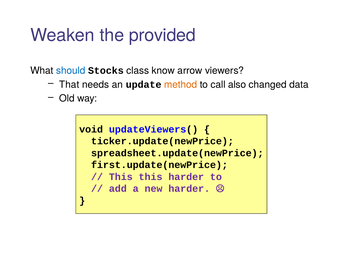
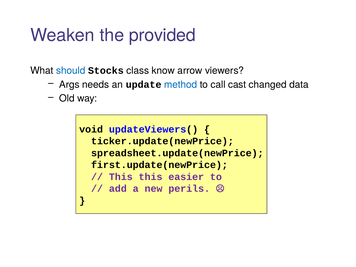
That: That -> Args (69, 85)
method colour: orange -> blue (181, 85)
also: also -> cast (237, 85)
this harder: harder -> easier (186, 177)
new harder: harder -> perils (189, 189)
